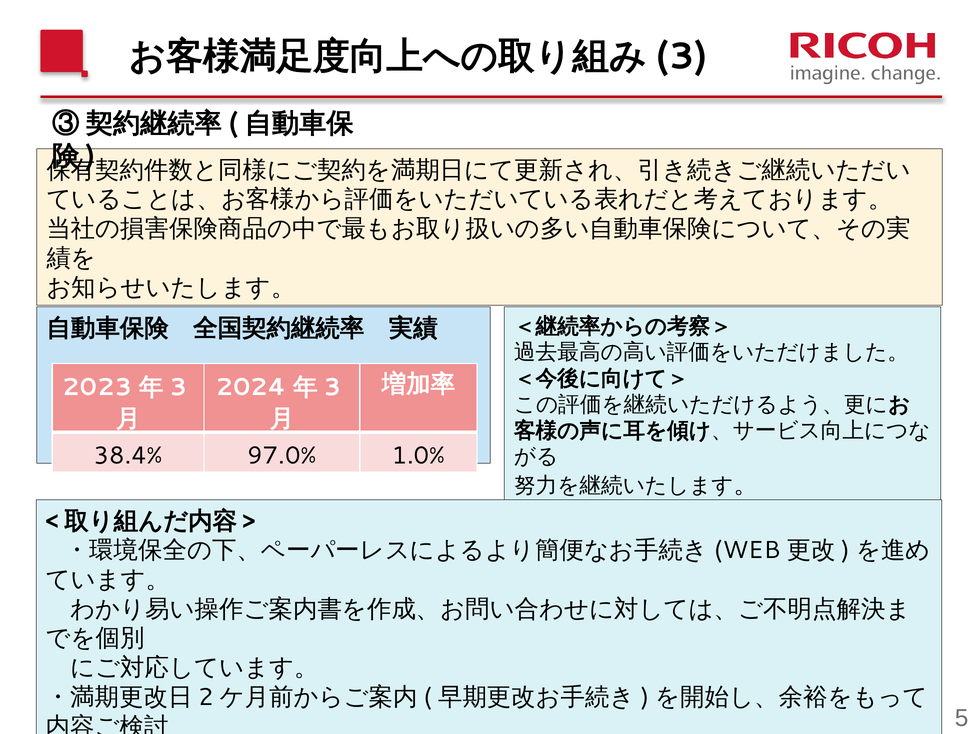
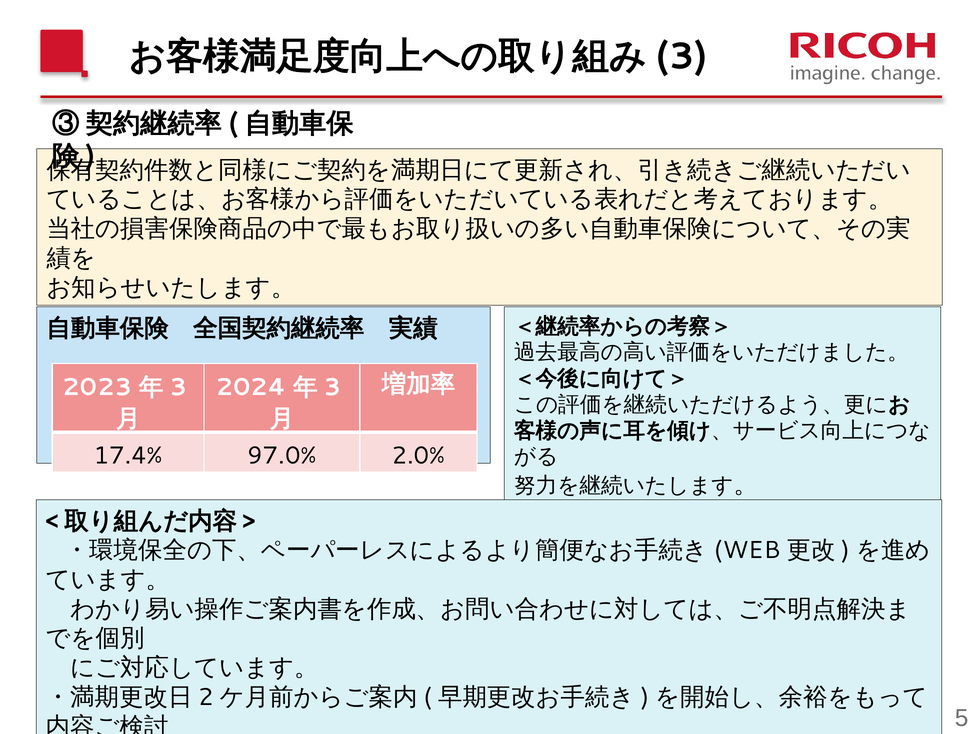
38.4%: 38.4% -> 17.4% (128, 455)
1.0%: 1.0% -> 2.0% (418, 455)
